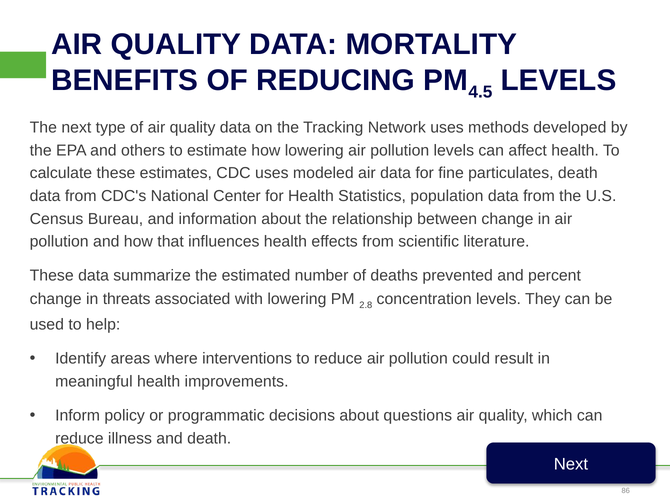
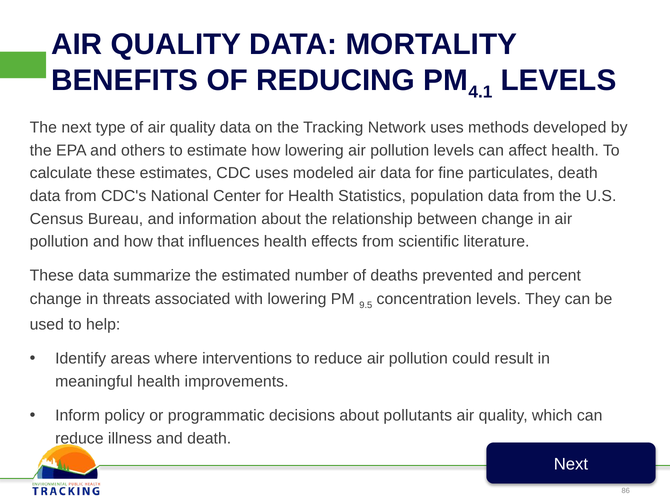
4.5: 4.5 -> 4.1 (480, 92)
2.8: 2.8 -> 9.5 (366, 305)
questions: questions -> pollutants (418, 415)
